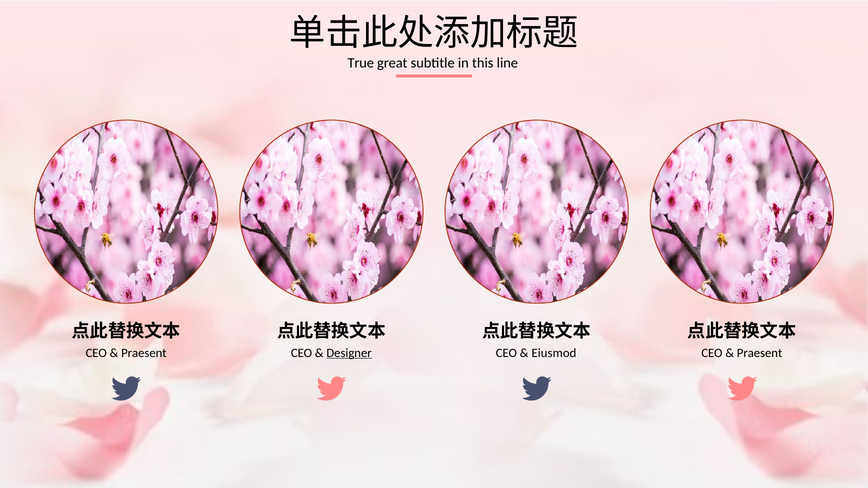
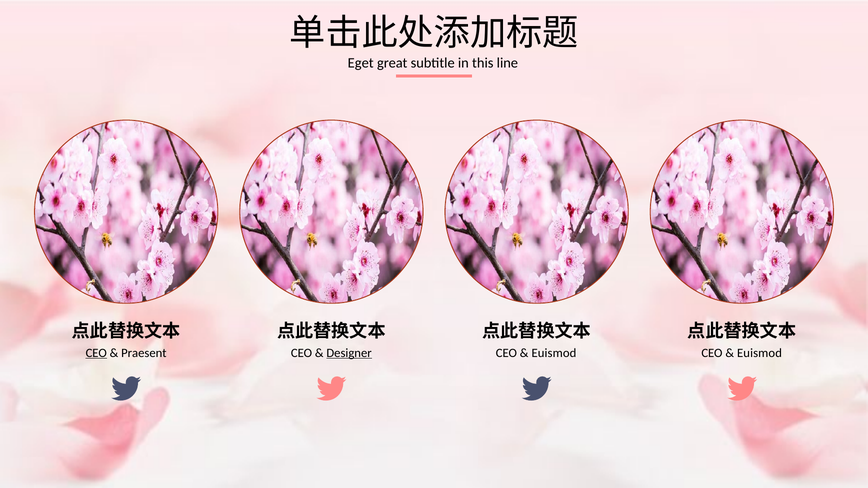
True: True -> Eget (361, 63)
CEO underline: none -> present (96, 353)
Eiusmod: Eiusmod -> Euismod (554, 353)
Praesent: Praesent -> Euismod (759, 353)
